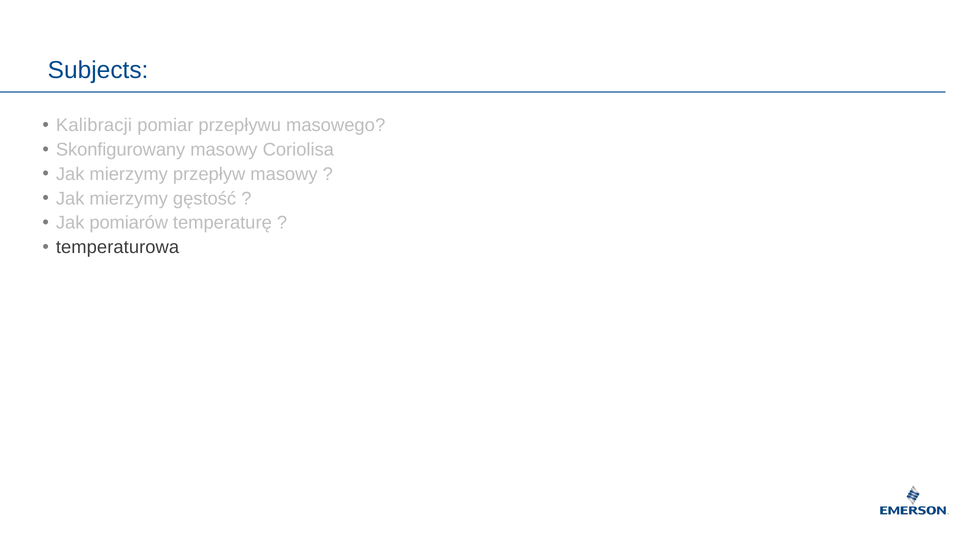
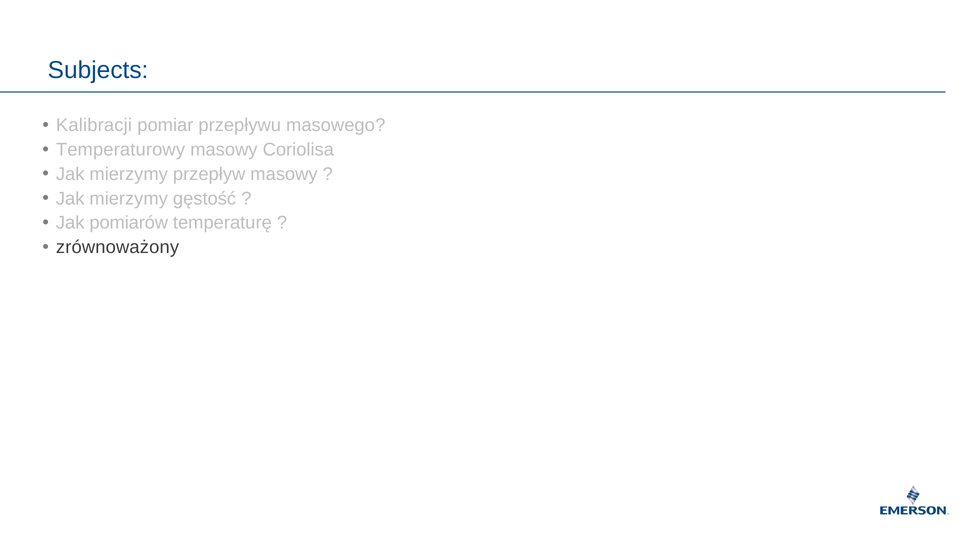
Skonfigurowany: Skonfigurowany -> Temperaturowy (120, 150)
temperaturowa: temperaturowa -> zrównoważony (117, 248)
